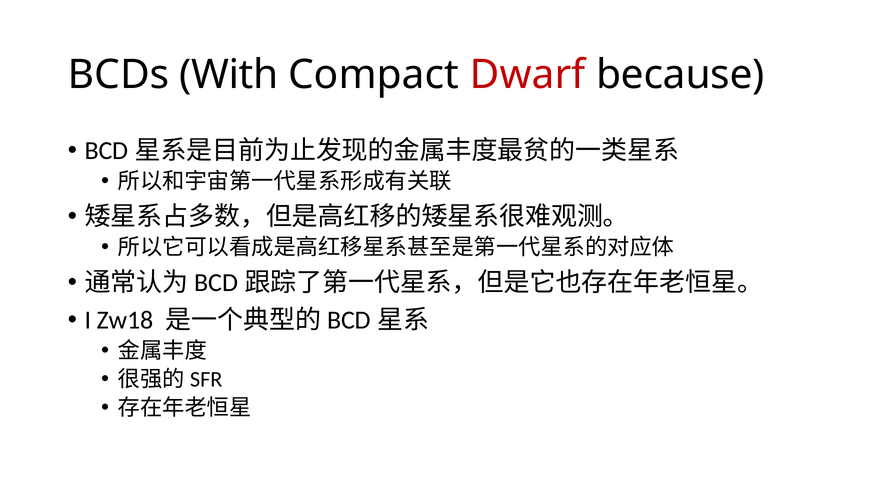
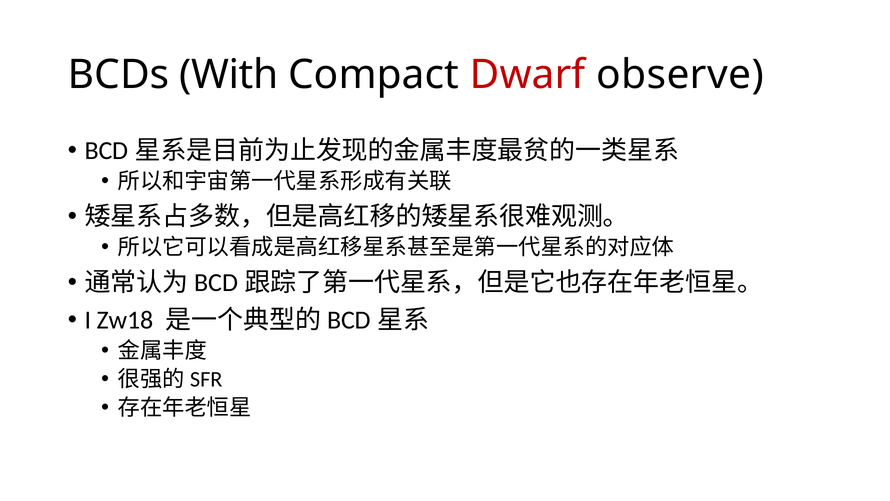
because: because -> observe (680, 75)
